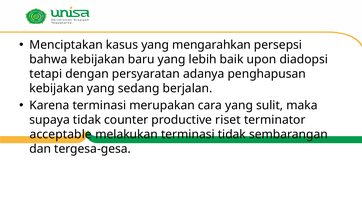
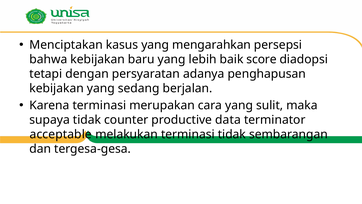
upon: upon -> score (262, 59)
riset: riset -> data (228, 120)
